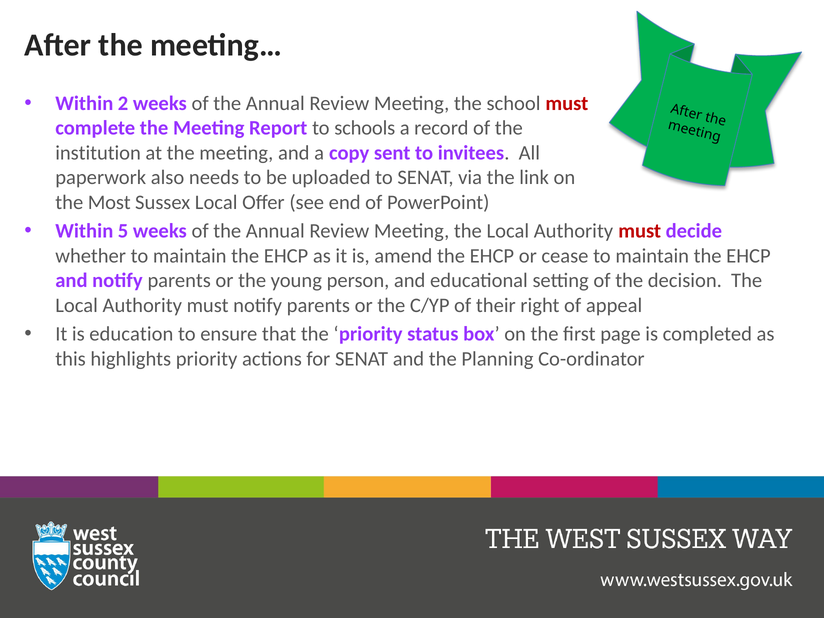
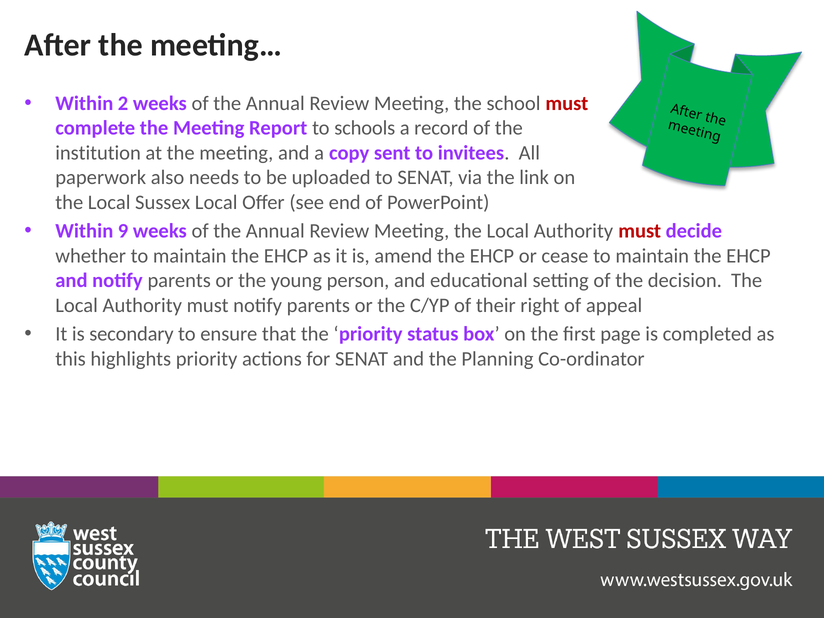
Most: Most -> Local (109, 202)
5: 5 -> 9 (123, 231)
education: education -> secondary (131, 334)
